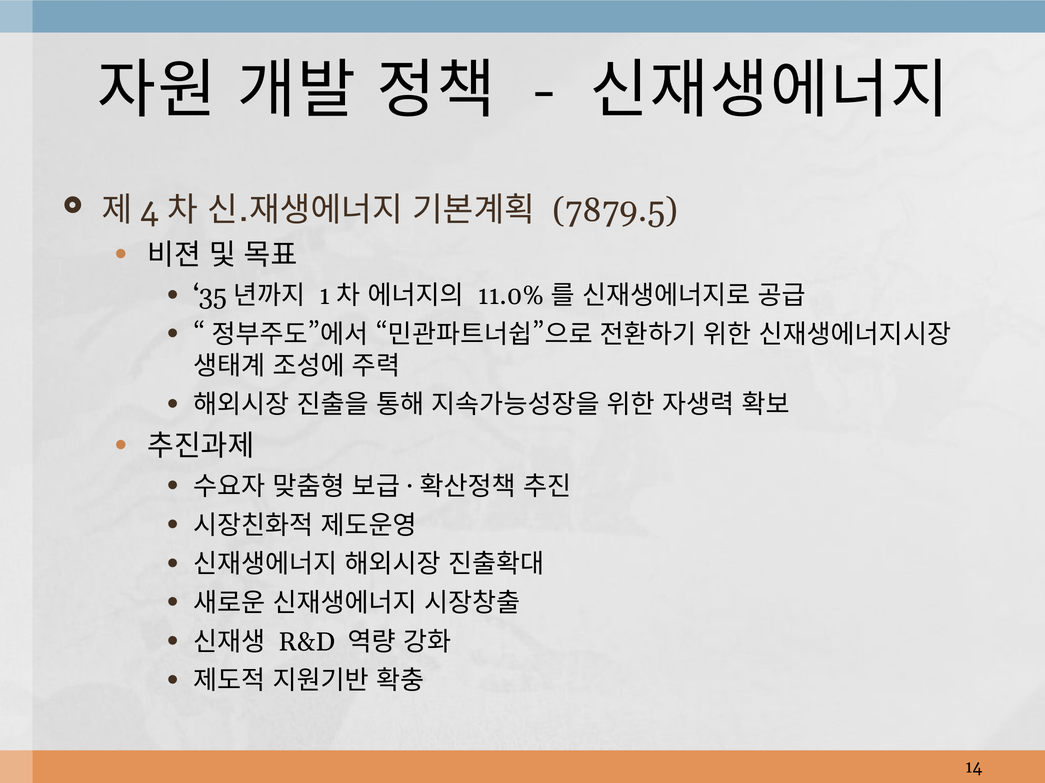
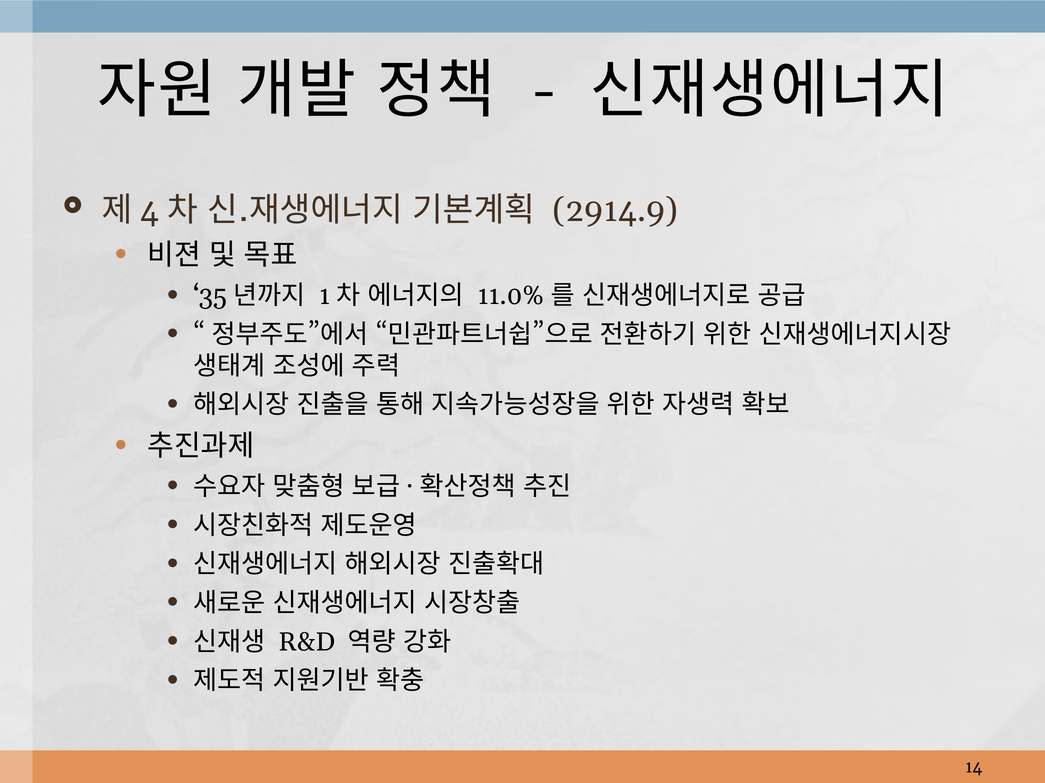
7879.5: 7879.5 -> 2914.9 (615, 210)
